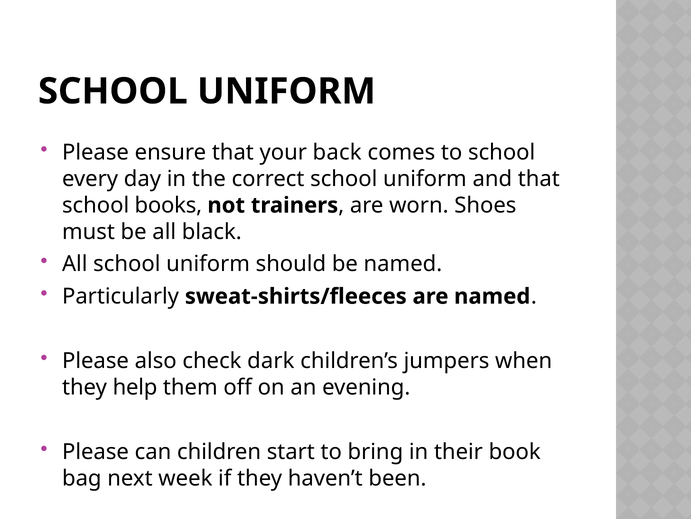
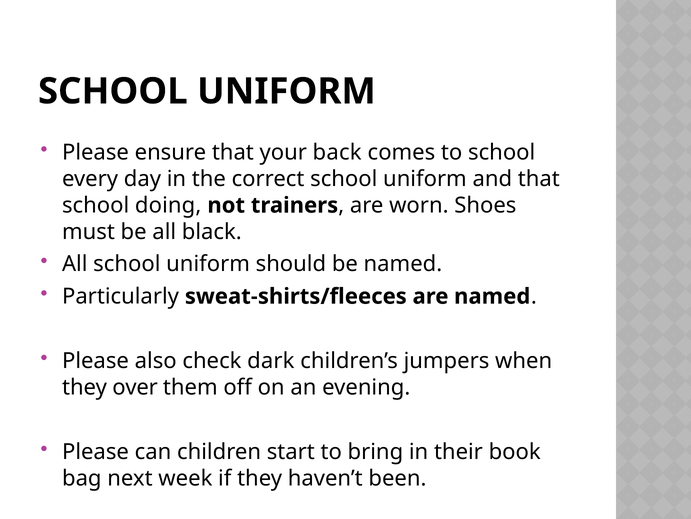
books: books -> doing (168, 205)
help: help -> over (135, 387)
